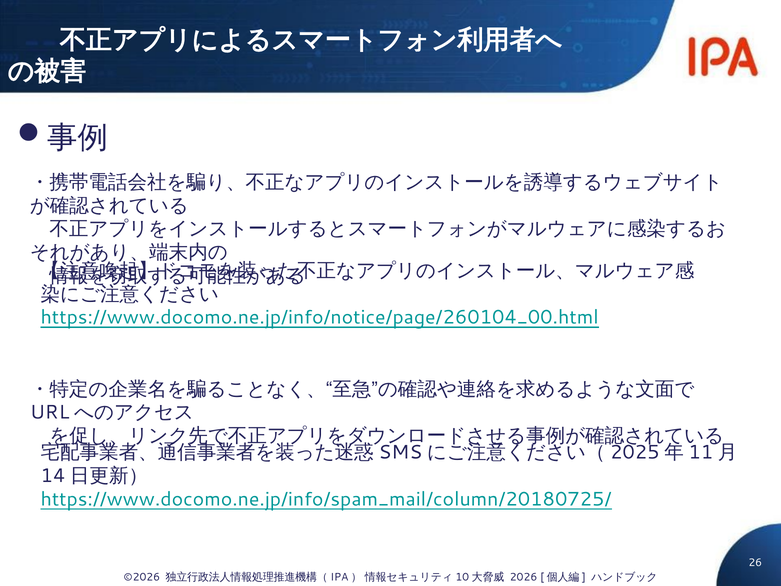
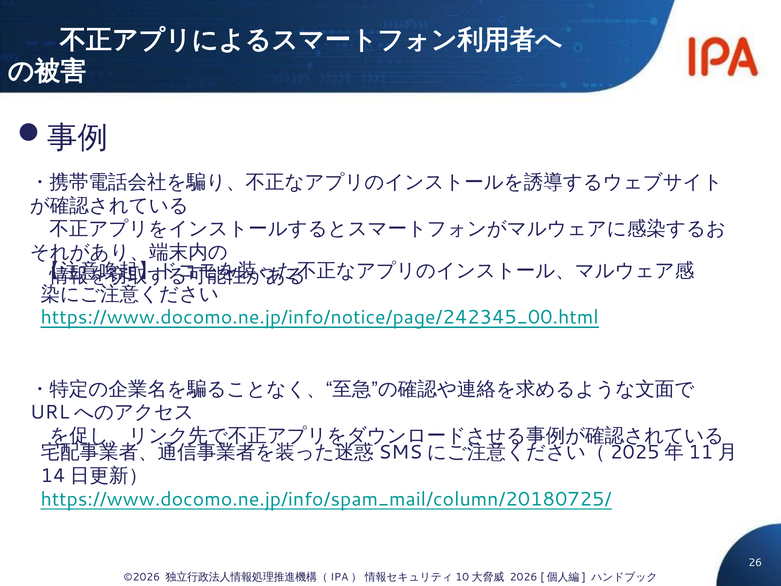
https://www.docomo.ne.jp/info/notice/page/260104_00.html: https://www.docomo.ne.jp/info/notice/page/260104_00.html -> https://www.docomo.ne.jp/info/notice/page/242345_00.html (320, 317)
